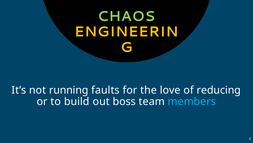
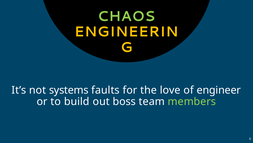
running: running -> systems (69, 90)
reducing: reducing -> engineer (219, 90)
members colour: light blue -> light green (192, 101)
